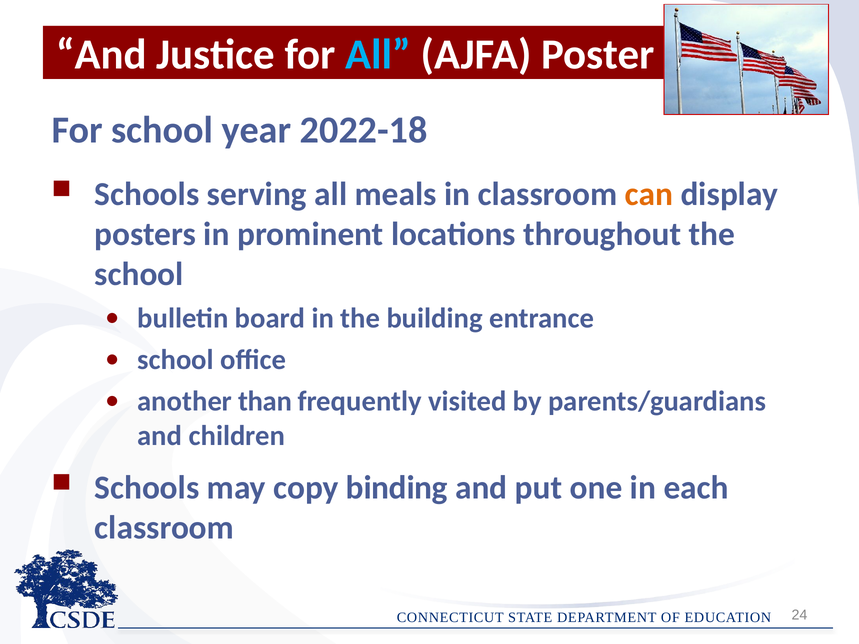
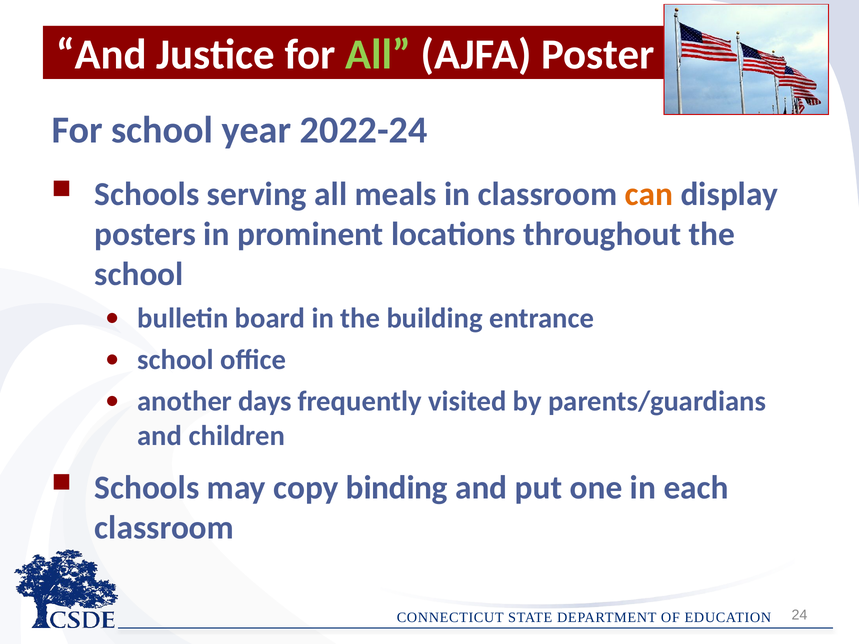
All colour: light blue -> light green (378, 55)
2022-18: 2022-18 -> 2022-24 (364, 130)
than: than -> days (265, 402)
